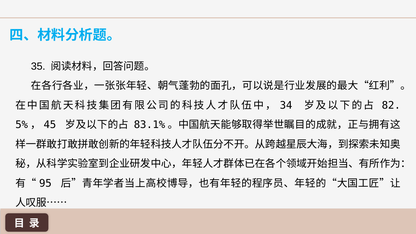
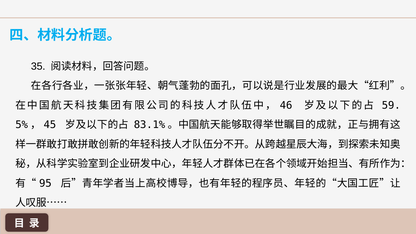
34: 34 -> 46 (286, 105)
82: 82 -> 59 (391, 105)
